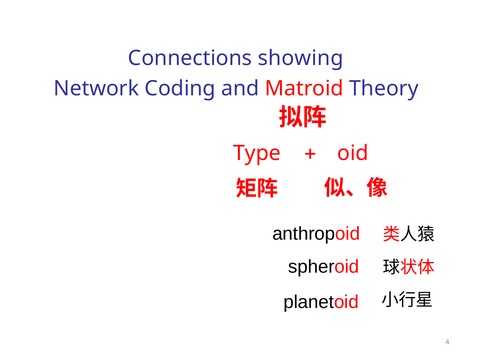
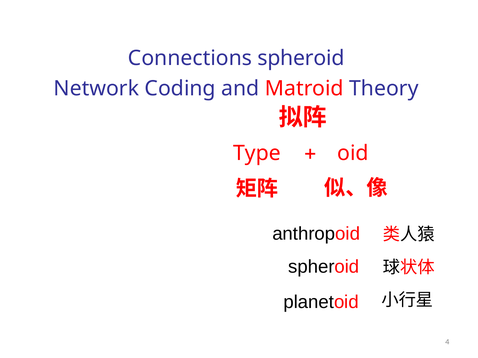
Connections showing: showing -> spheroid (301, 58)
